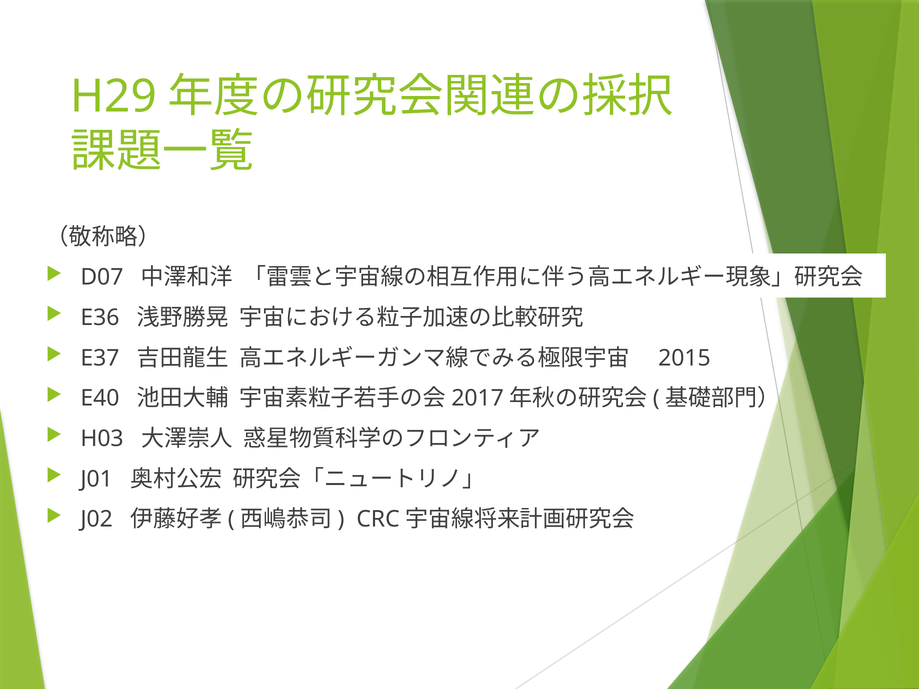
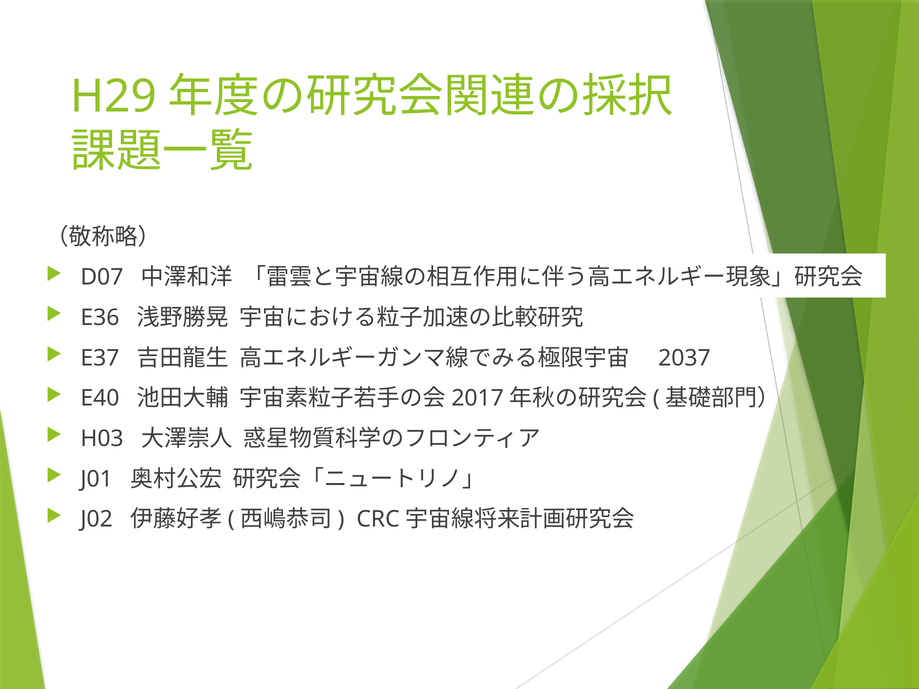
2015: 2015 -> 2037 (684, 358)
